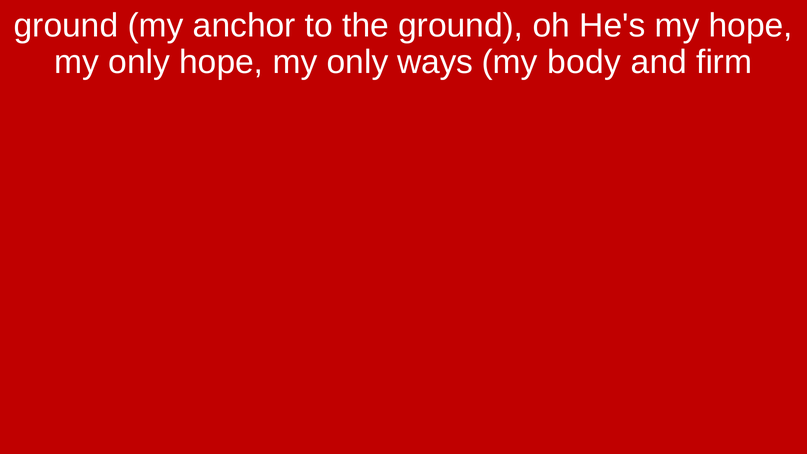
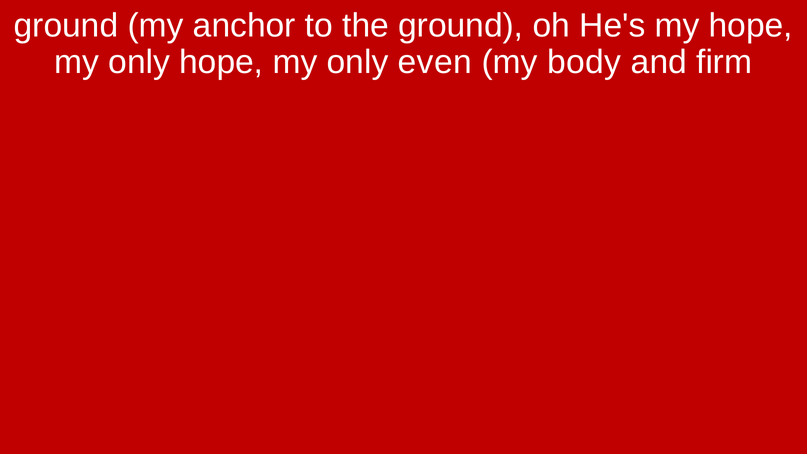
ways: ways -> even (435, 62)
